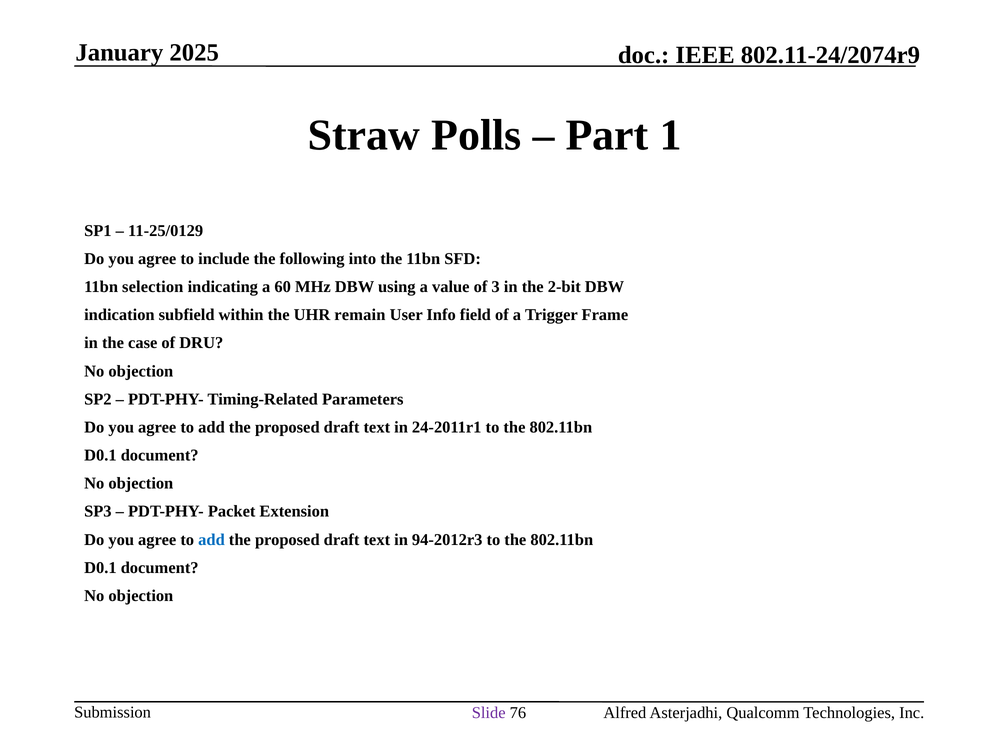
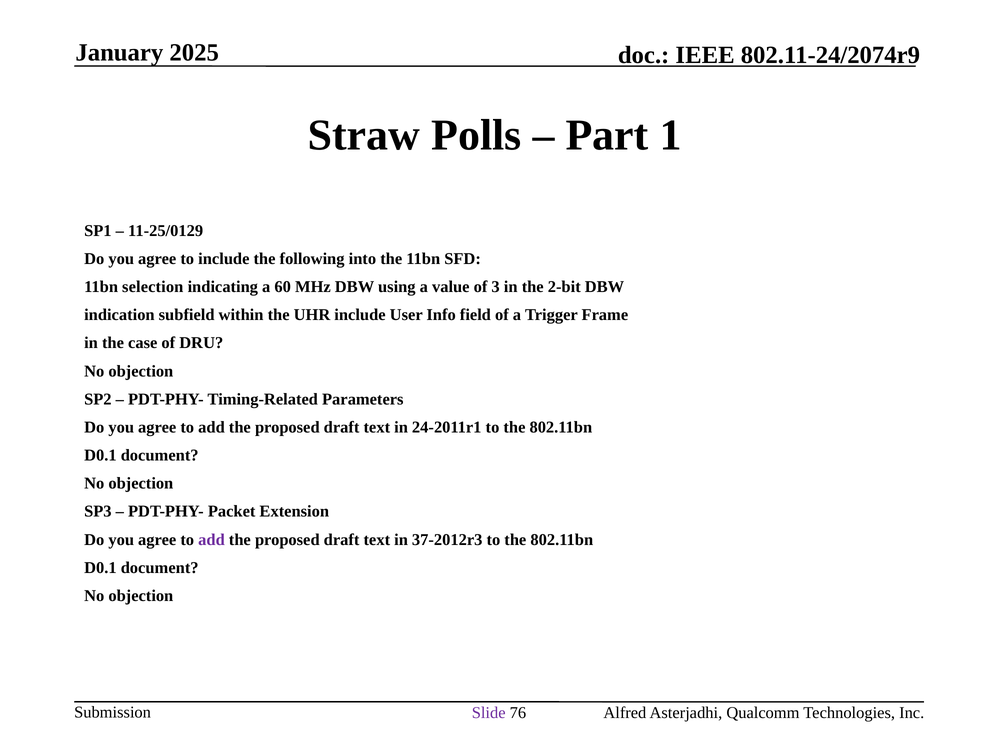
UHR remain: remain -> include (360, 315)
add colour: blue -> purple (211, 539)
94-2012r3: 94-2012r3 -> 37-2012r3 (447, 539)
